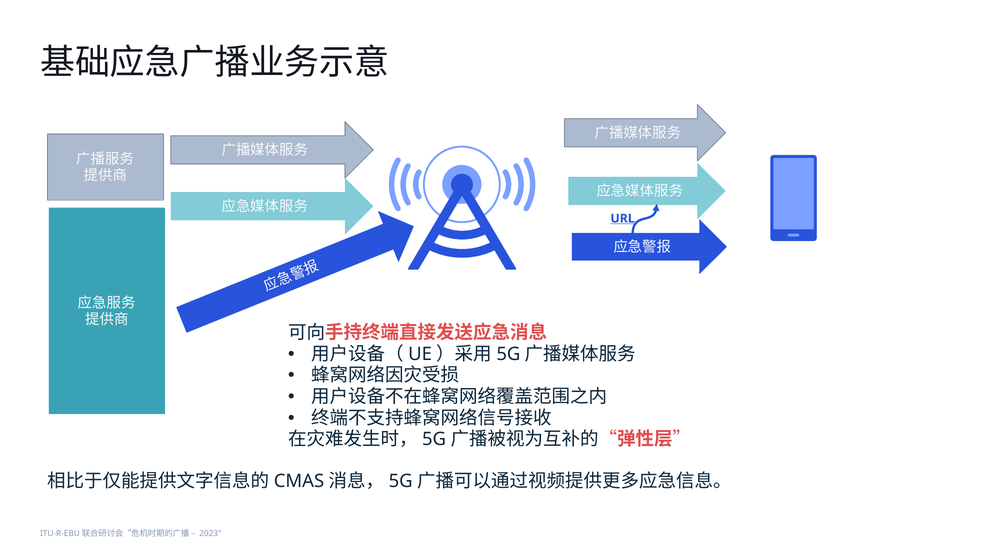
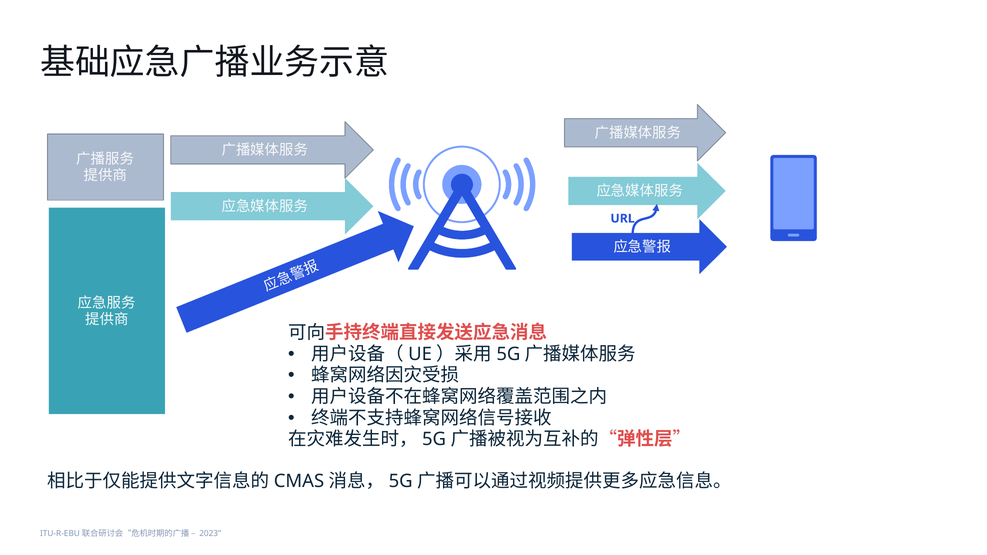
URL underline: present -> none (623, 219)
